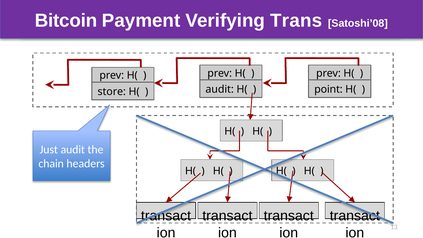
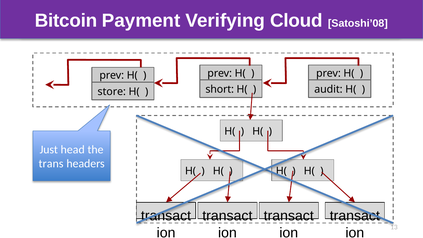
Trans: Trans -> Cloud (296, 20)
audit: audit -> short (220, 89)
point: point -> audit (328, 89)
Just audit: audit -> head (73, 150)
chain: chain -> trans (51, 164)
